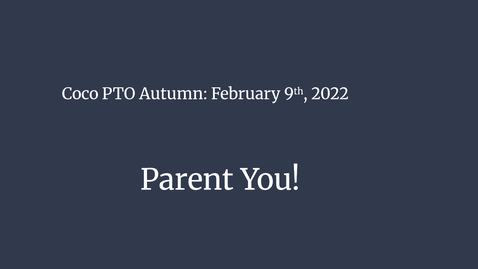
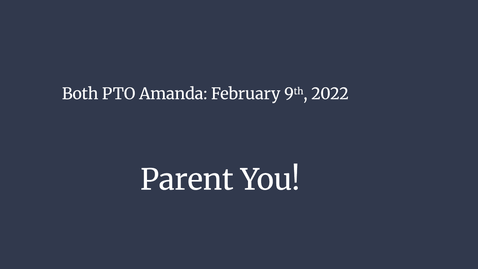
Coco: Coco -> Both (80, 94)
Autumn: Autumn -> Amanda (173, 94)
